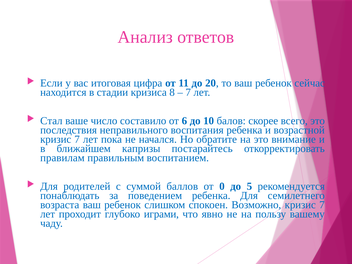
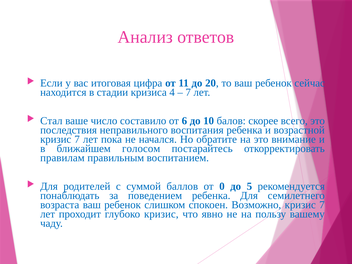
8: 8 -> 4 (172, 92)
капризы: капризы -> голосом (141, 149)
глубоко играми: играми -> кризис (161, 214)
